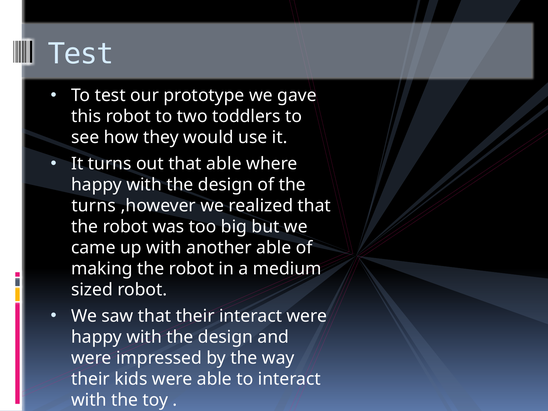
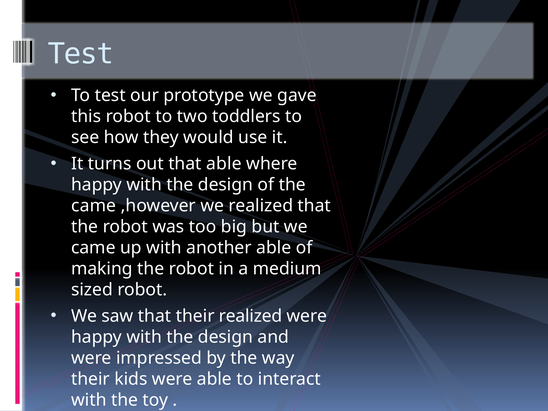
turns: turns -> came (94, 206)
their interact: interact -> realized (251, 316)
